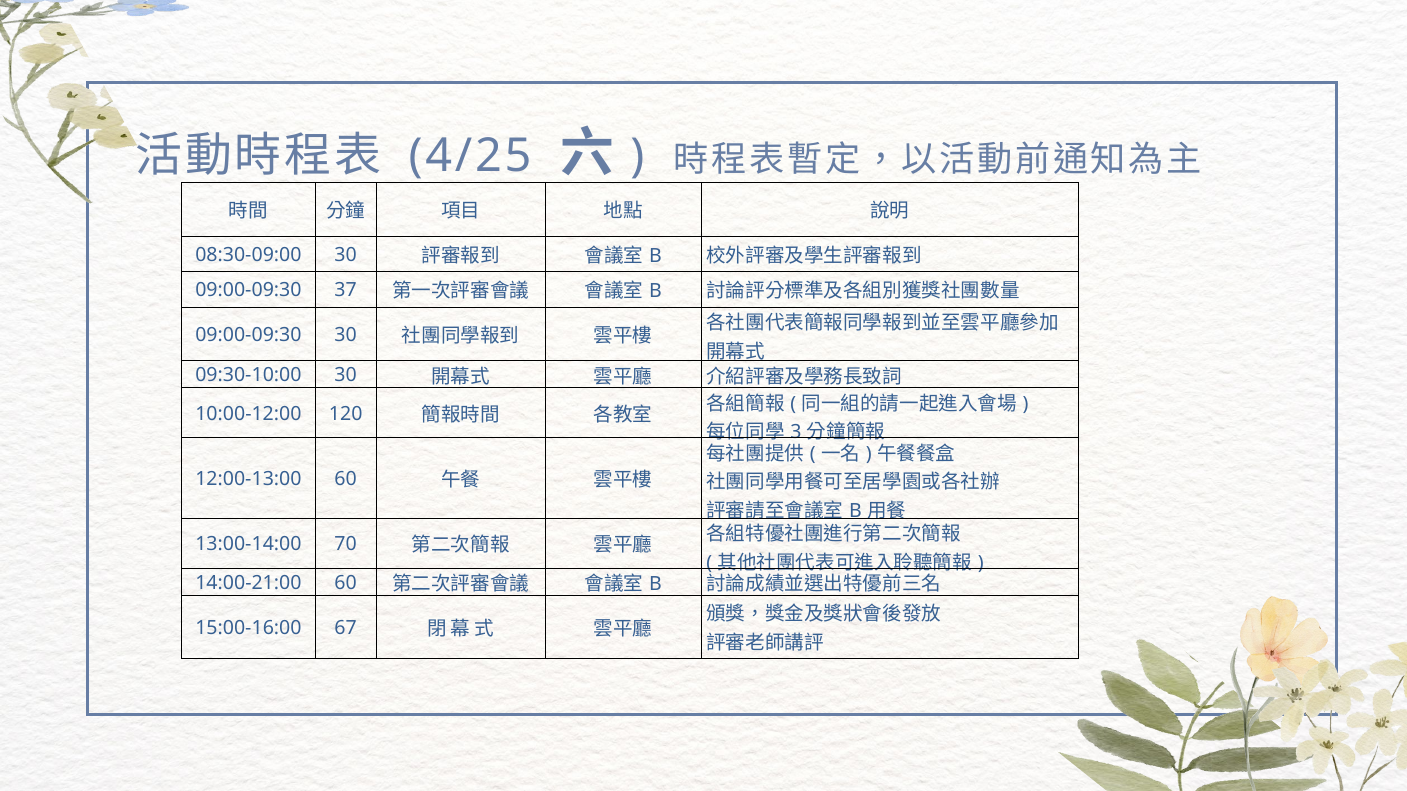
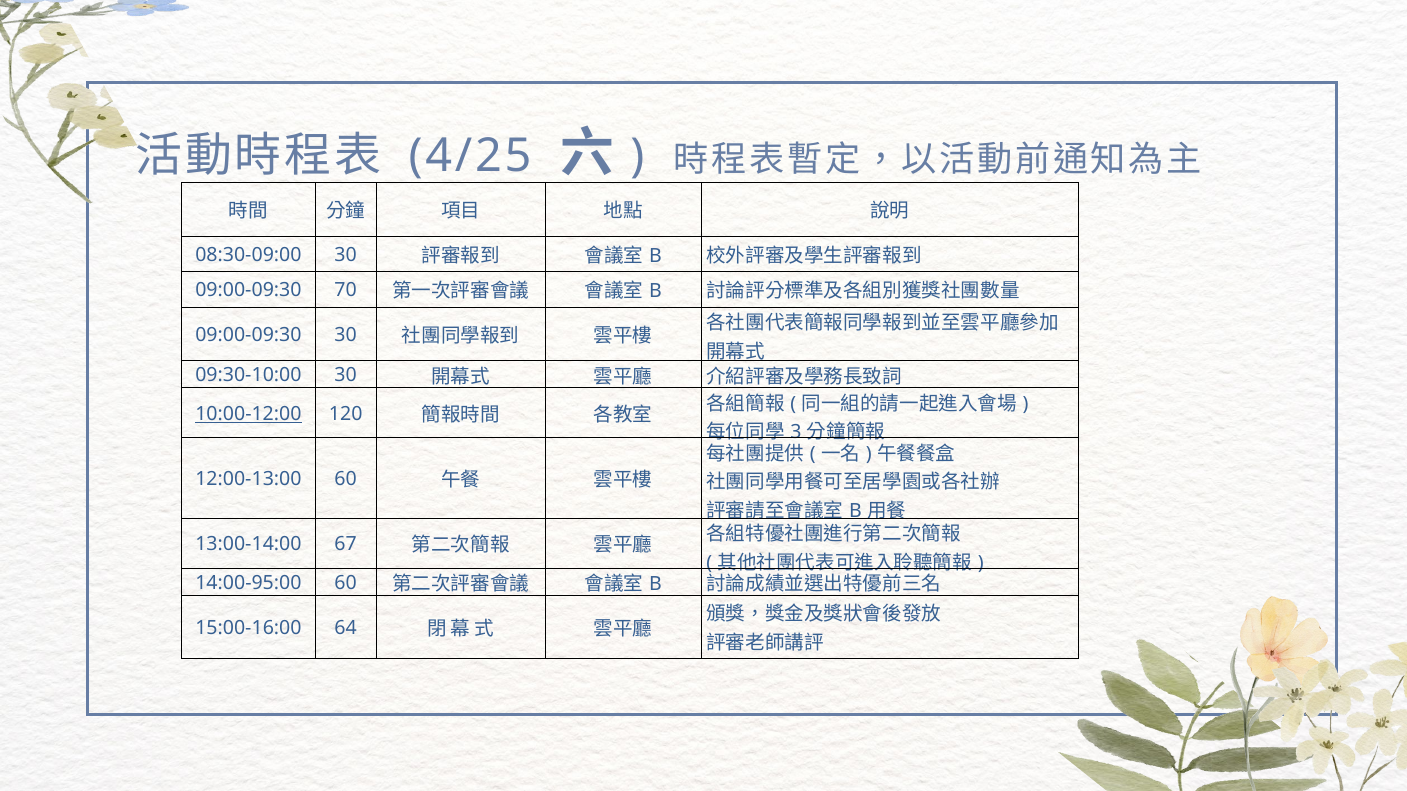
37: 37 -> 70 (346, 291)
10:00-12:00 underline: none -> present (248, 414)
70: 70 -> 67 (346, 545)
14:00-21:00: 14:00-21:00 -> 14:00-95:00 (248, 583)
67: 67 -> 64 (346, 628)
